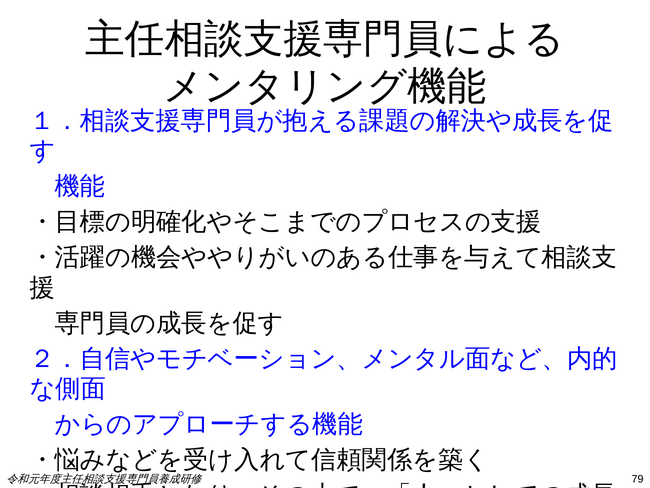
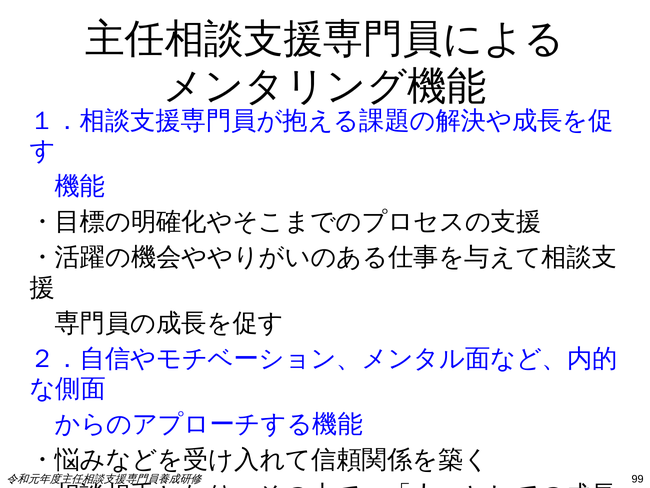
79: 79 -> 99 (638, 479)
